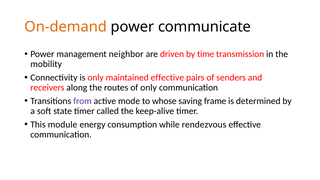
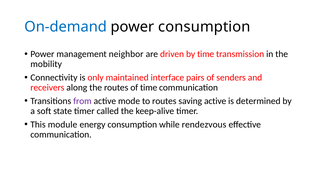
On-demand colour: orange -> blue (66, 27)
power communicate: communicate -> consumption (204, 27)
maintained effective: effective -> interface (167, 78)
of only: only -> time (149, 88)
to whose: whose -> routes (164, 101)
saving frame: frame -> active (215, 101)
